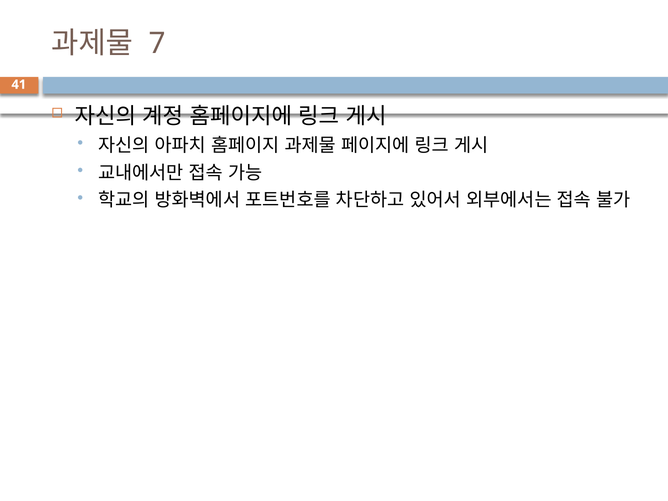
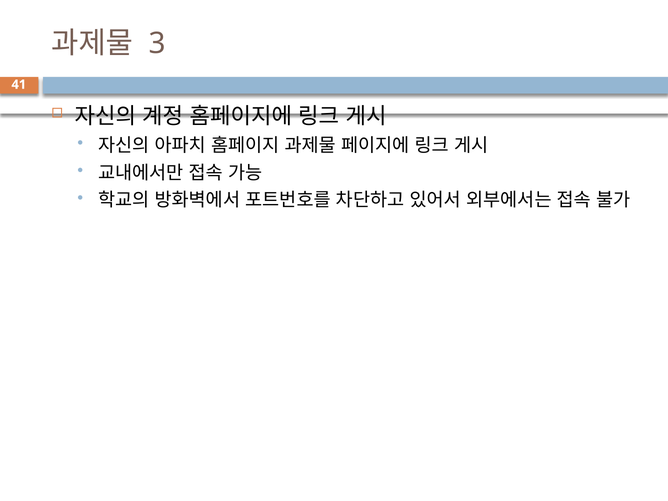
7: 7 -> 3 (157, 44)
